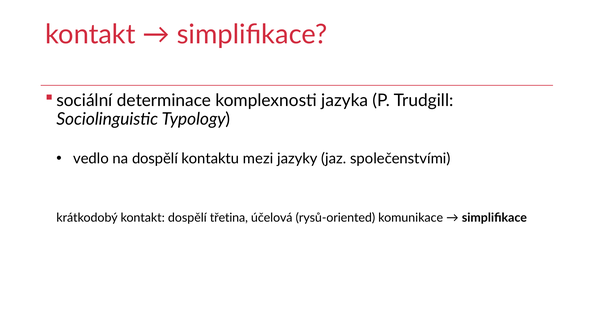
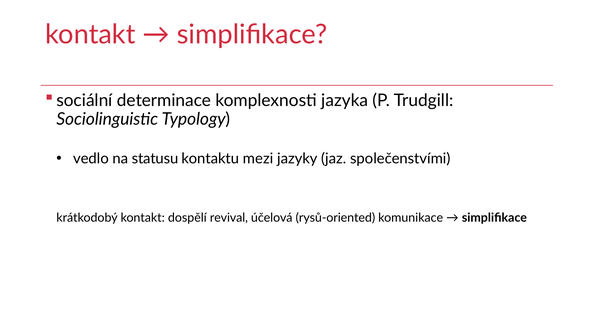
na dospělí: dospělí -> statusu (155, 159)
třetina: třetina -> revival (229, 218)
